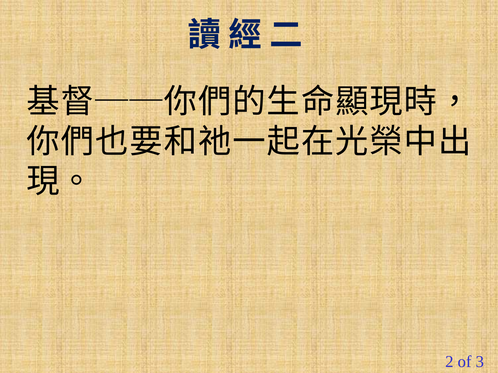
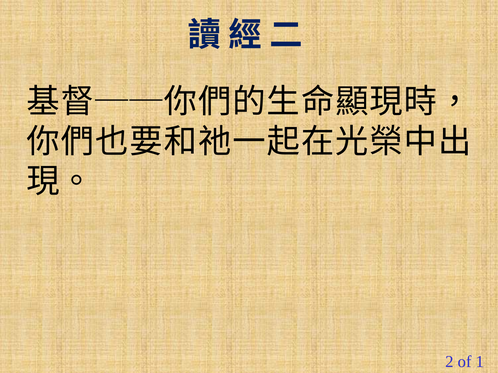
3: 3 -> 1 (480, 362)
